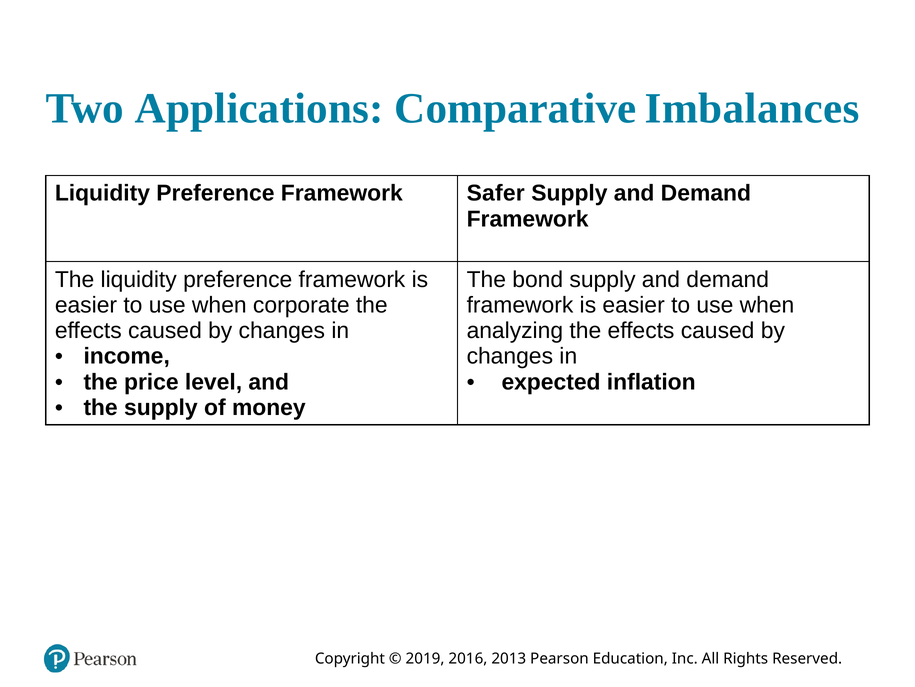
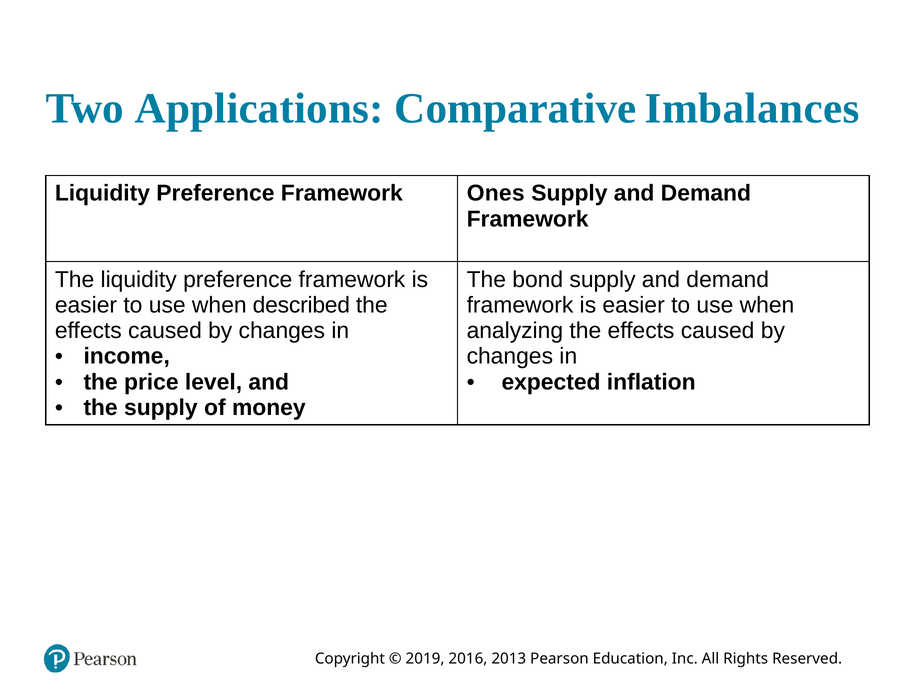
Safer: Safer -> Ones (496, 193)
corporate: corporate -> described (301, 305)
